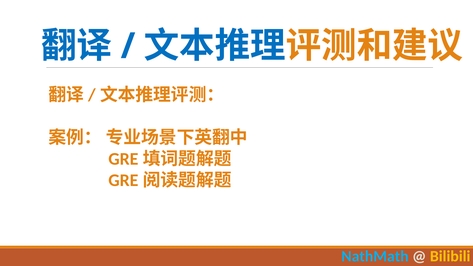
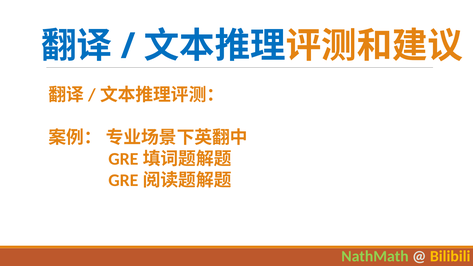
NathMath colour: light blue -> light green (375, 256)
